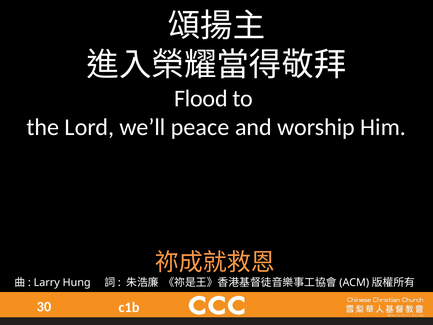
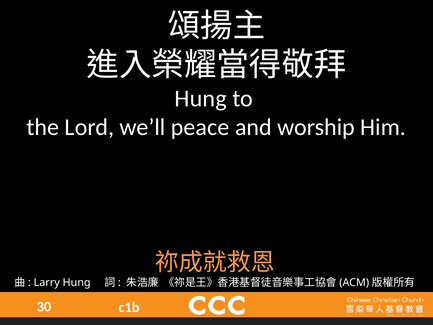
Flood: Flood -> Hung (201, 98)
